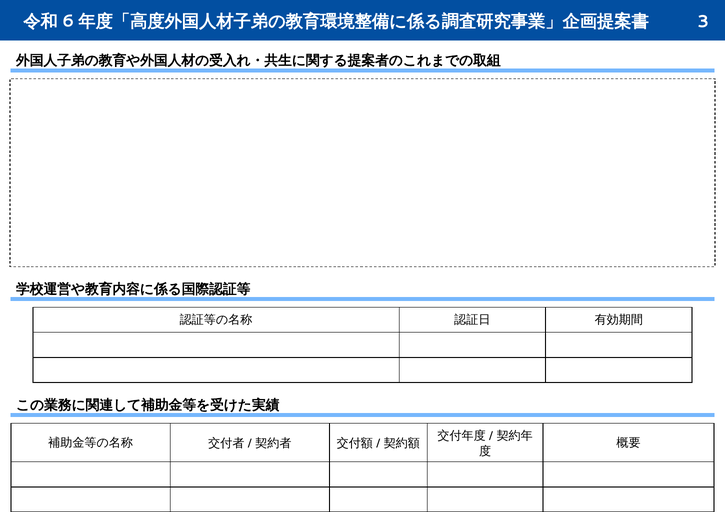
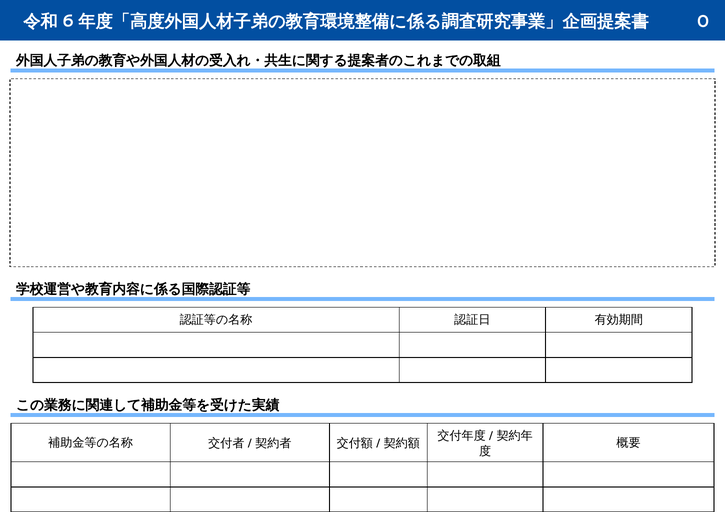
3: 3 -> 0 (703, 21)
